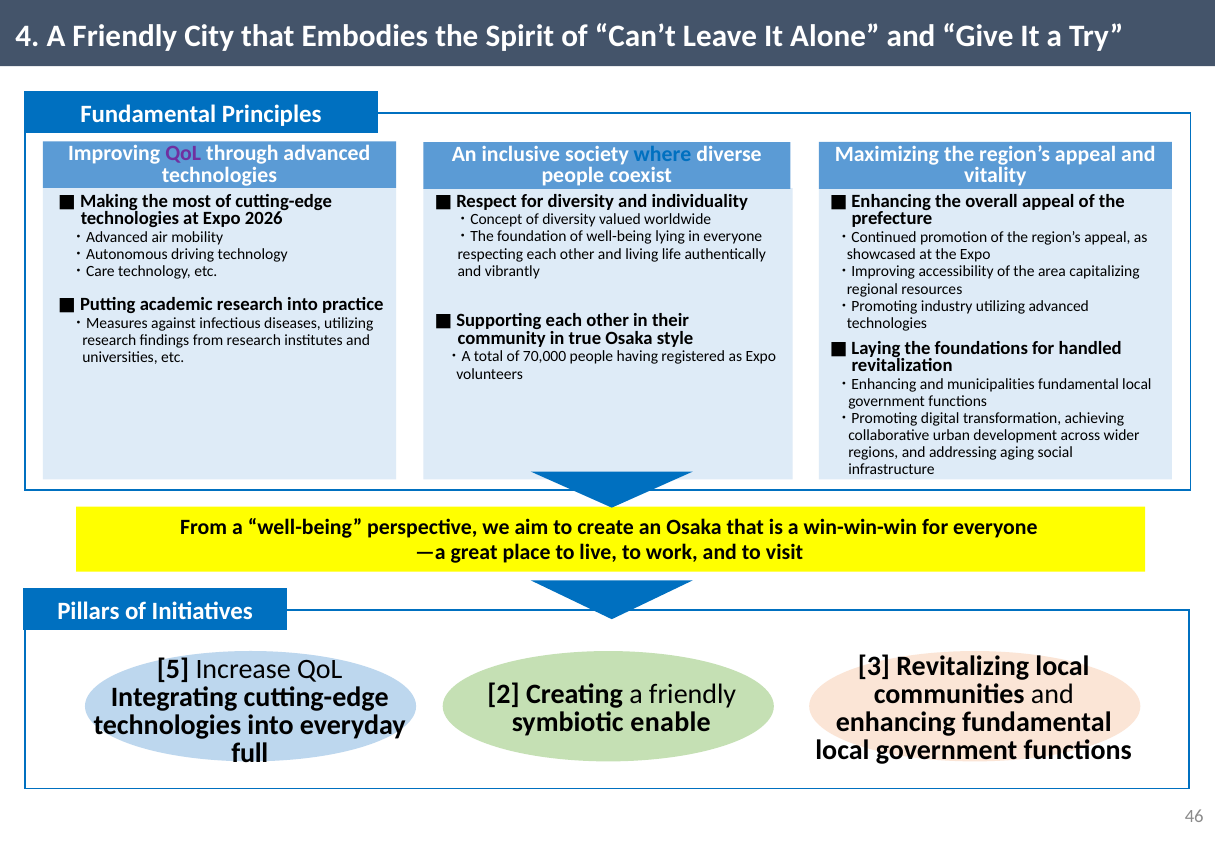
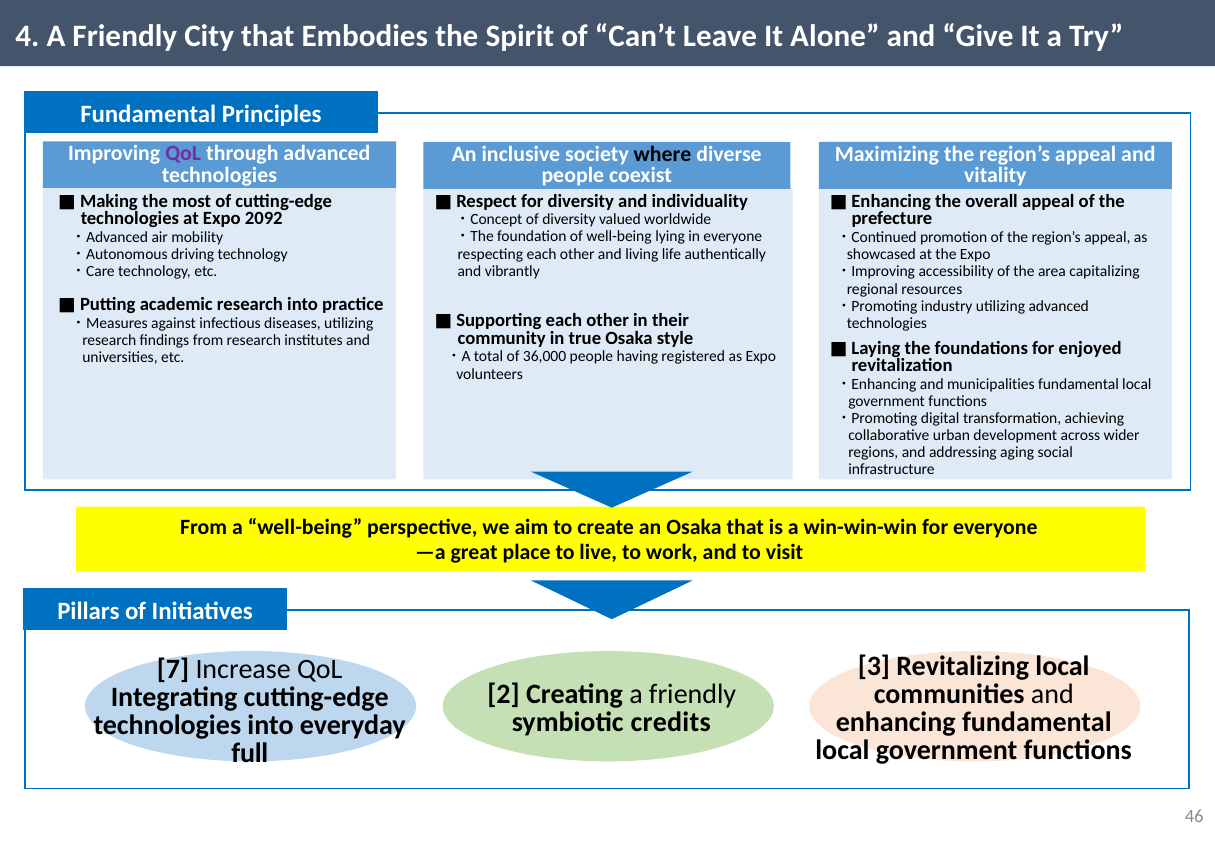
where colour: blue -> black (663, 154)
2026: 2026 -> 2092 (264, 219)
handled: handled -> enjoyed (1090, 348)
70,000: 70,000 -> 36,000 (545, 357)
5: 5 -> 7 (173, 669)
enable: enable -> credits (671, 722)
